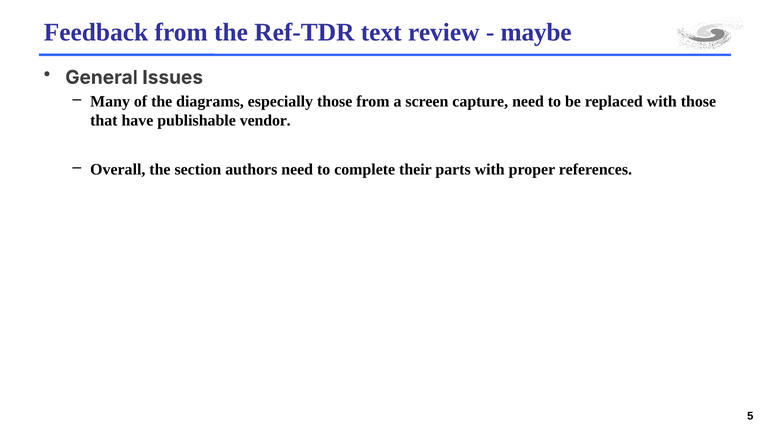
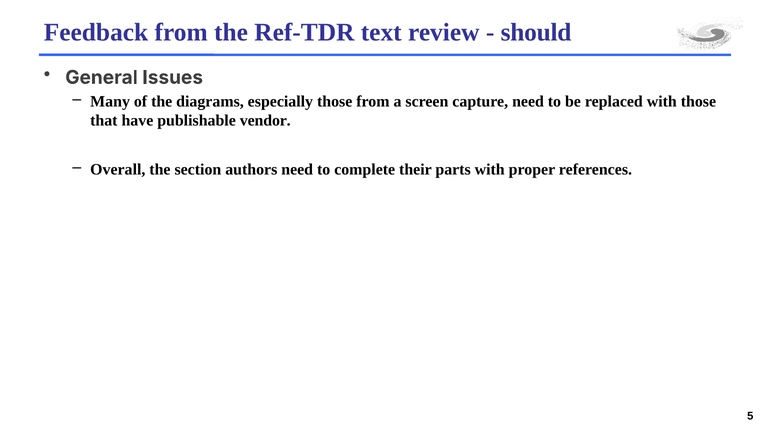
maybe: maybe -> should (536, 33)
